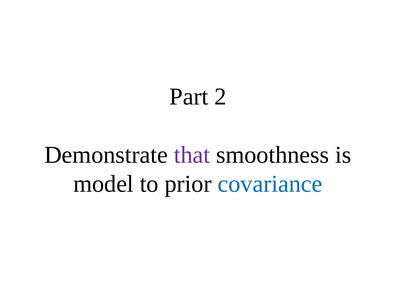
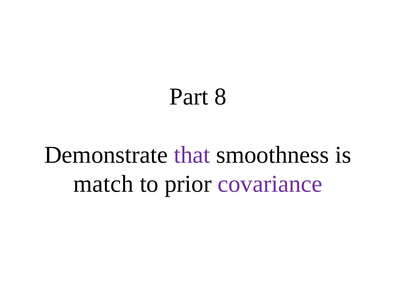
2: 2 -> 8 (220, 97)
model: model -> match (103, 184)
covariance colour: blue -> purple (270, 184)
